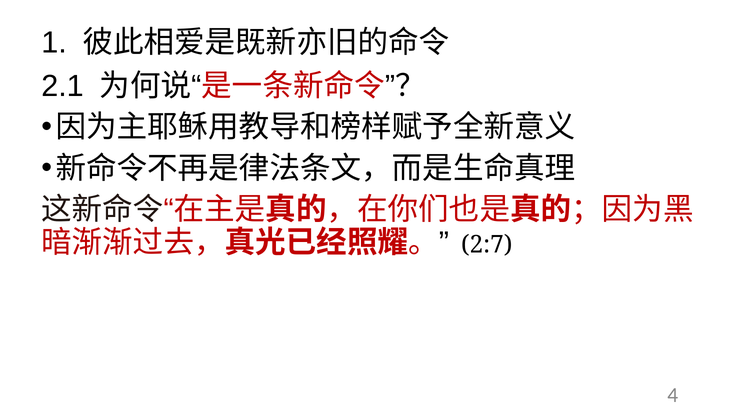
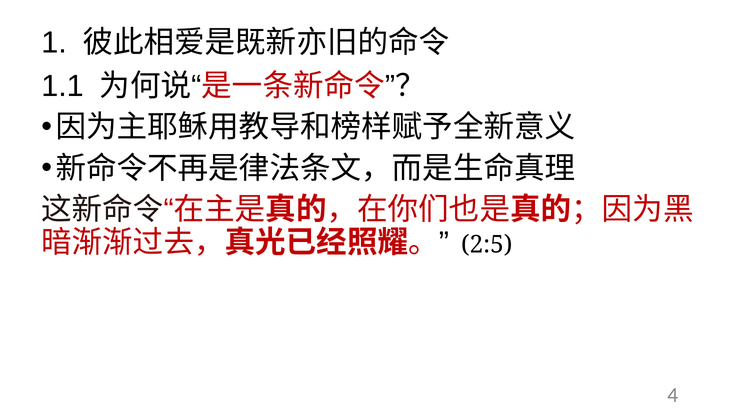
2.1: 2.1 -> 1.1 (62, 86)
2:7: 2:7 -> 2:5 (487, 245)
